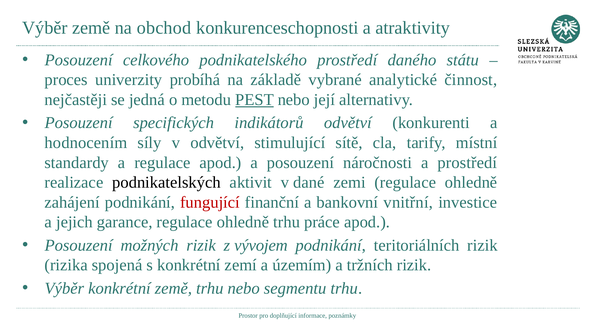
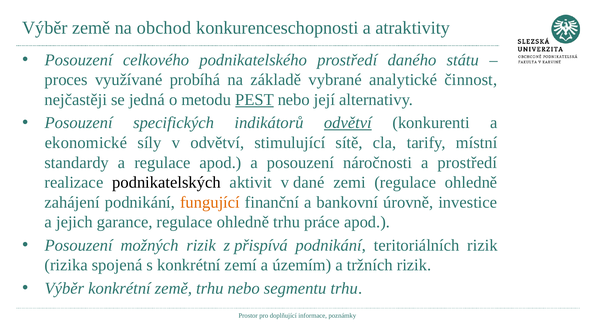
univerzity: univerzity -> využívané (129, 80)
odvětví underline: none -> present (348, 123)
hodnocením: hodnocením -> ekonomické (86, 143)
fungující colour: red -> orange (210, 202)
vnitřní: vnitřní -> úrovně (408, 202)
vývojem: vývojem -> přispívá (261, 245)
